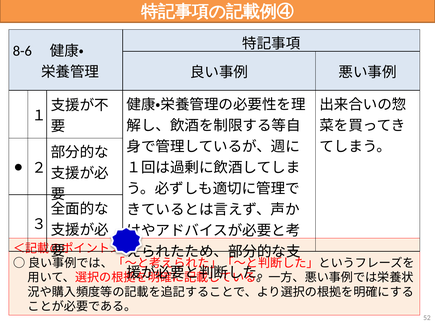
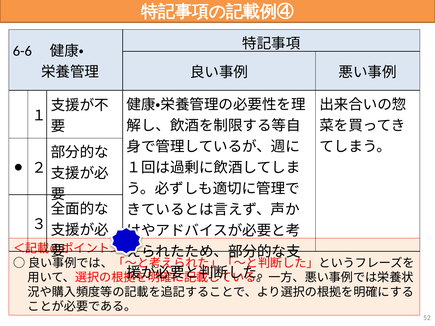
8-6: 8-6 -> 6-6 (22, 51)
